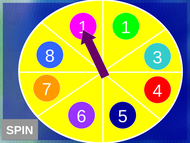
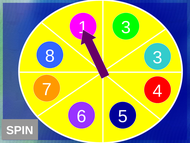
1: 1 -> 3 (126, 27)
